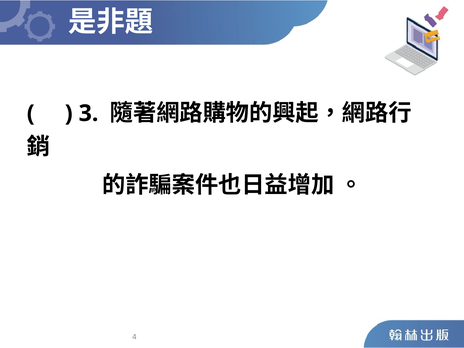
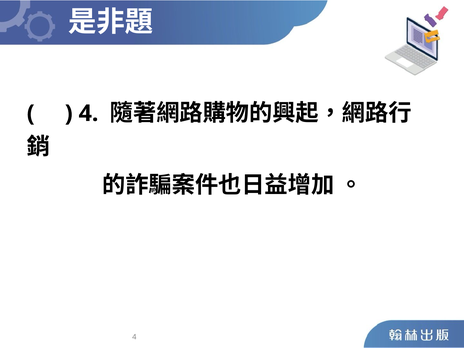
3: 3 -> 4 (89, 113)
